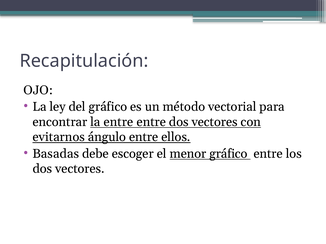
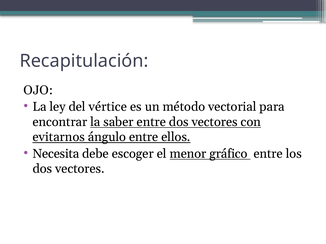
del gráfico: gráfico -> vértice (108, 107)
la entre: entre -> saber (119, 122)
Basadas: Basadas -> Necesita (56, 154)
